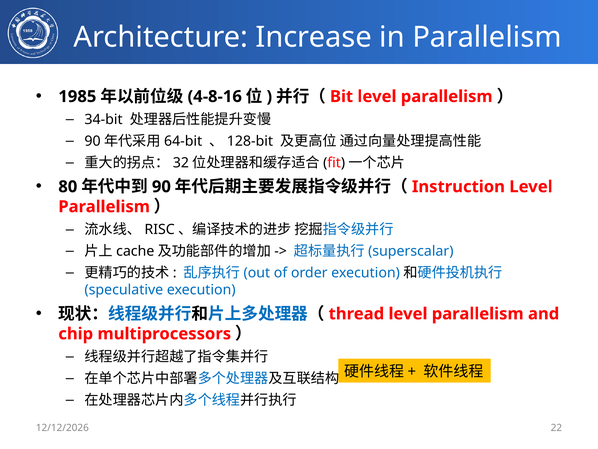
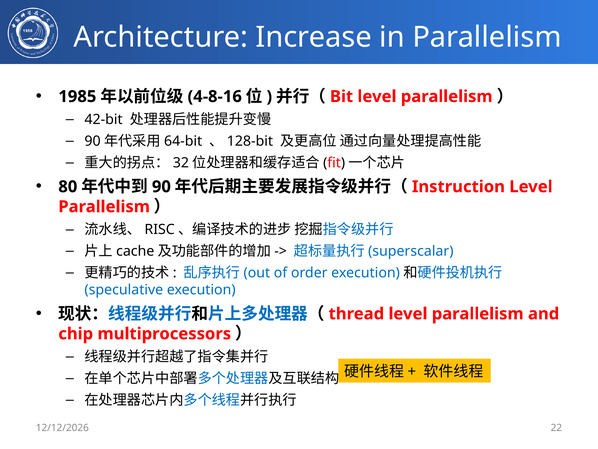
34-bit: 34-bit -> 42-bit (104, 119)
